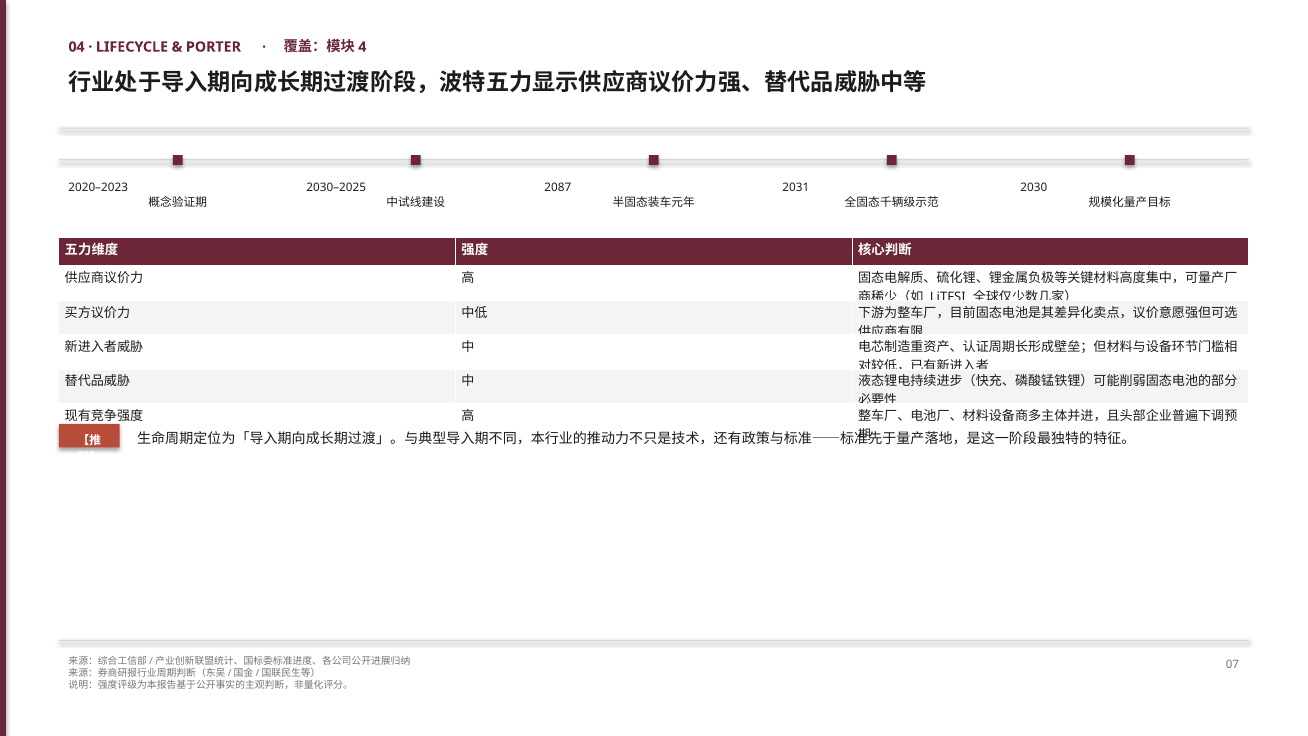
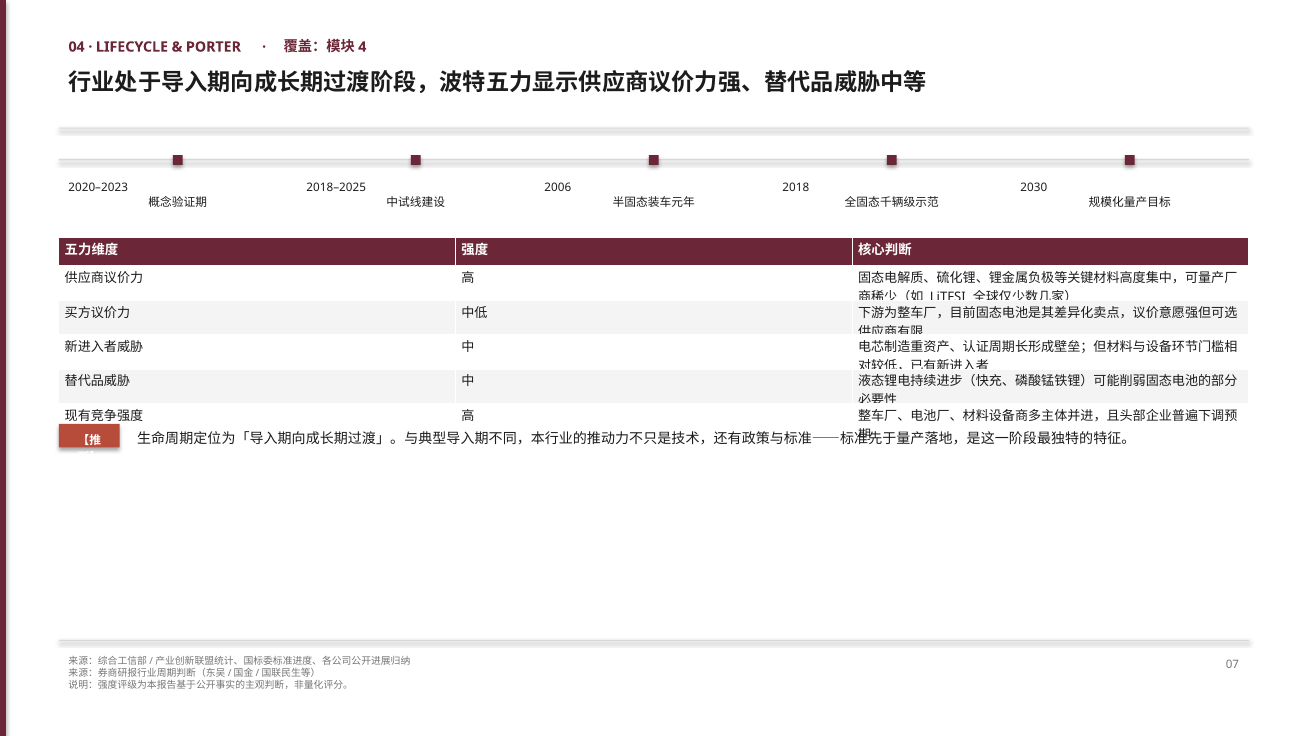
2030–2025: 2030–2025 -> 2018–2025 (336, 187)
2087: 2087 -> 2006 (558, 187)
2031: 2031 -> 2018 (796, 187)
